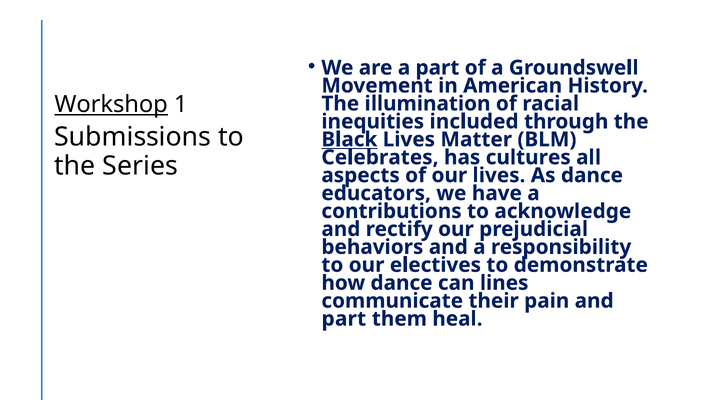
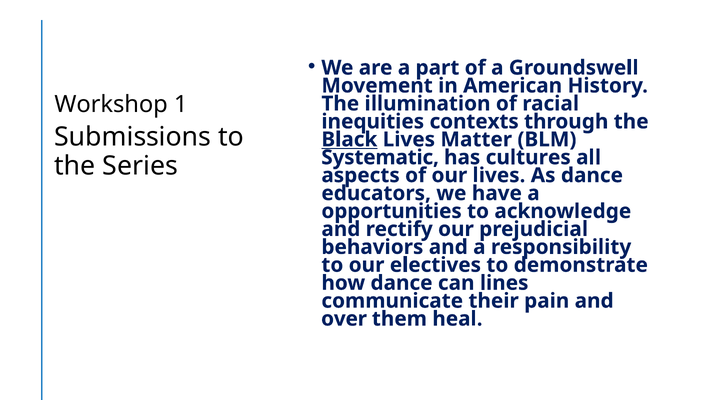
Workshop underline: present -> none (111, 104)
included: included -> contexts (474, 122)
Celebrates: Celebrates -> Systematic (380, 158)
contributions: contributions -> opportunities (392, 211)
part: part -> over (344, 319)
